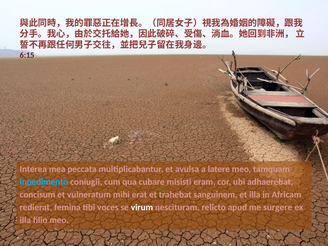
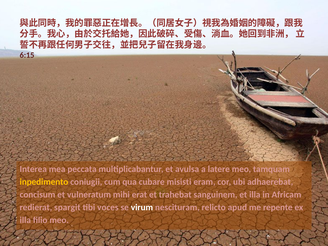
inpedimento colour: light blue -> yellow (44, 182)
femina: femina -> spargit (67, 207)
surgere: surgere -> repente (278, 207)
